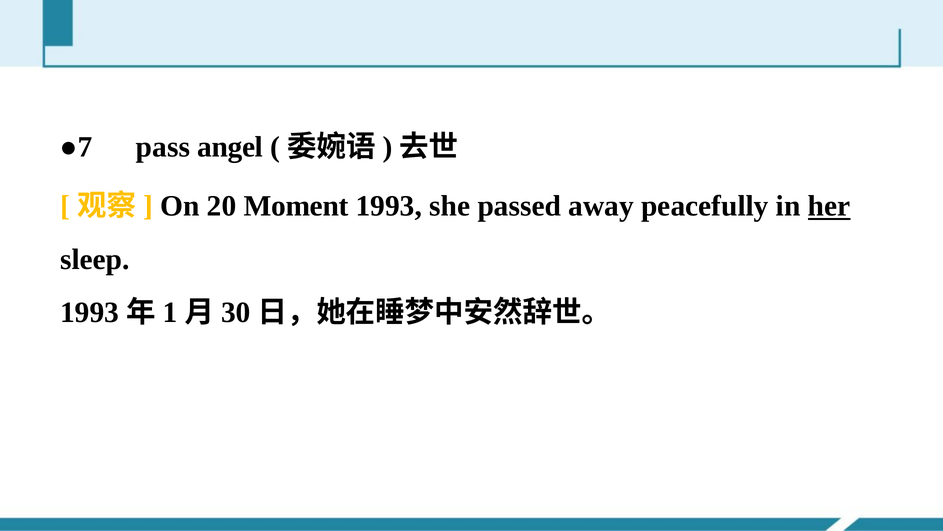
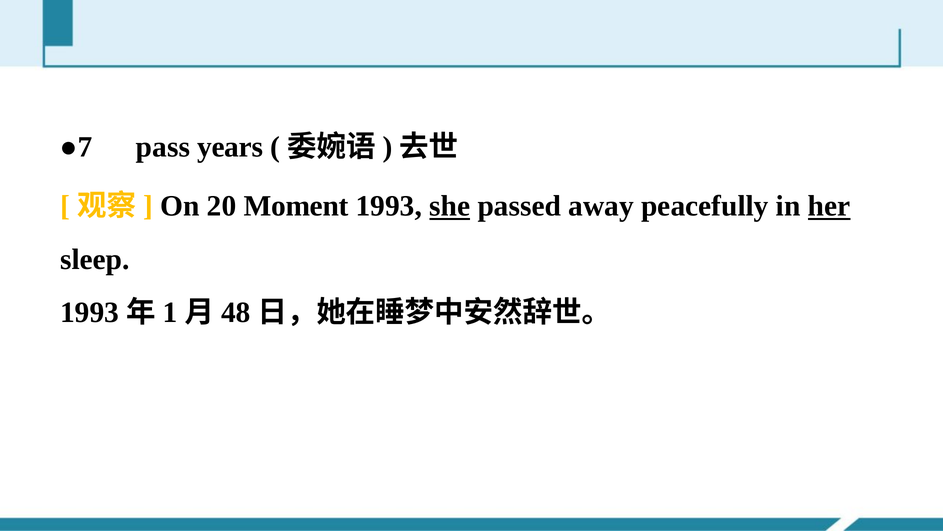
angel: angel -> years (230, 147)
she underline: none -> present (450, 206)
30: 30 -> 48 (236, 312)
